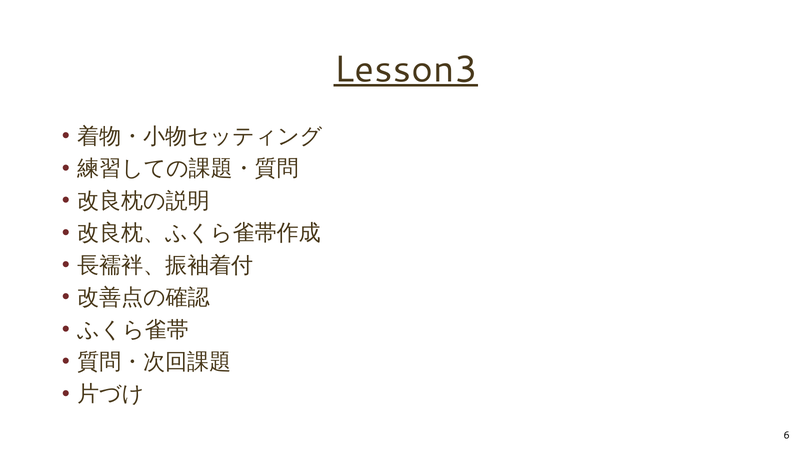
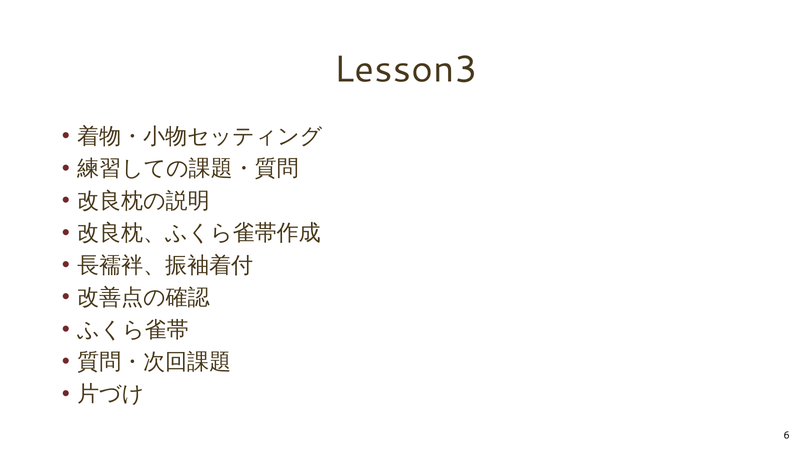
Lesson3 underline: present -> none (406, 69)
